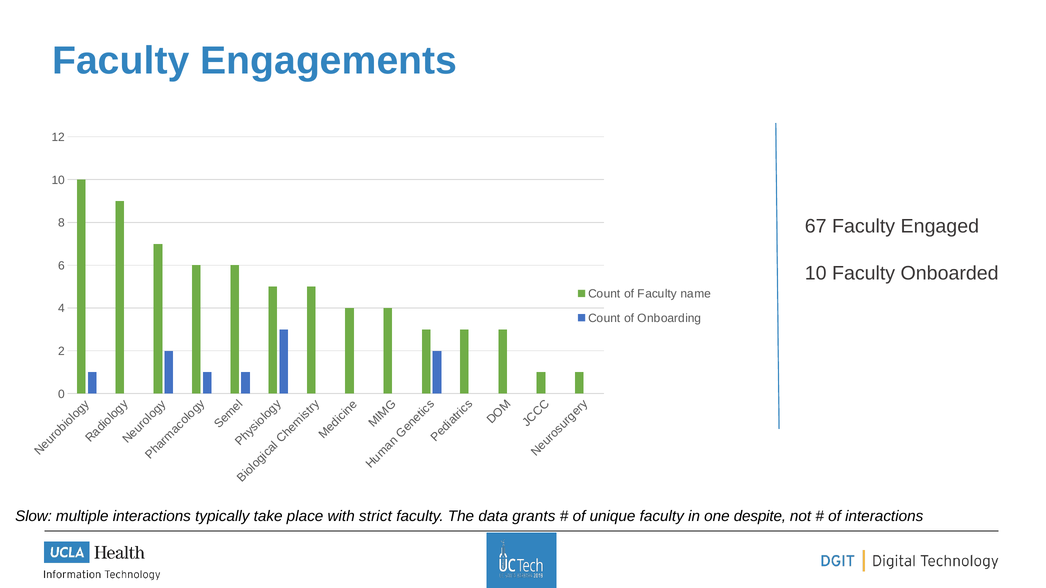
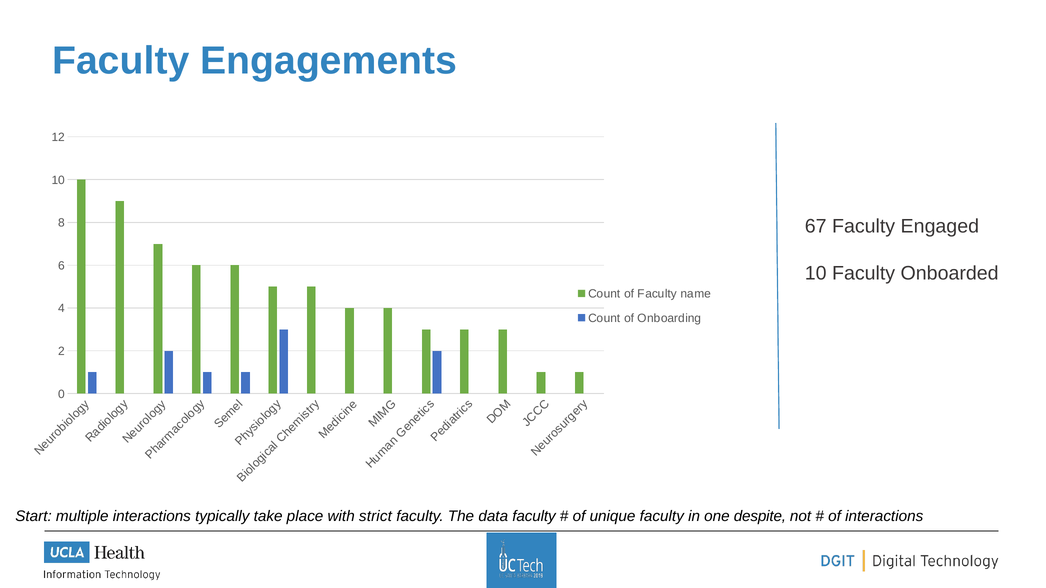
Slow: Slow -> Start (33, 516)
data grants: grants -> faculty (534, 516)
